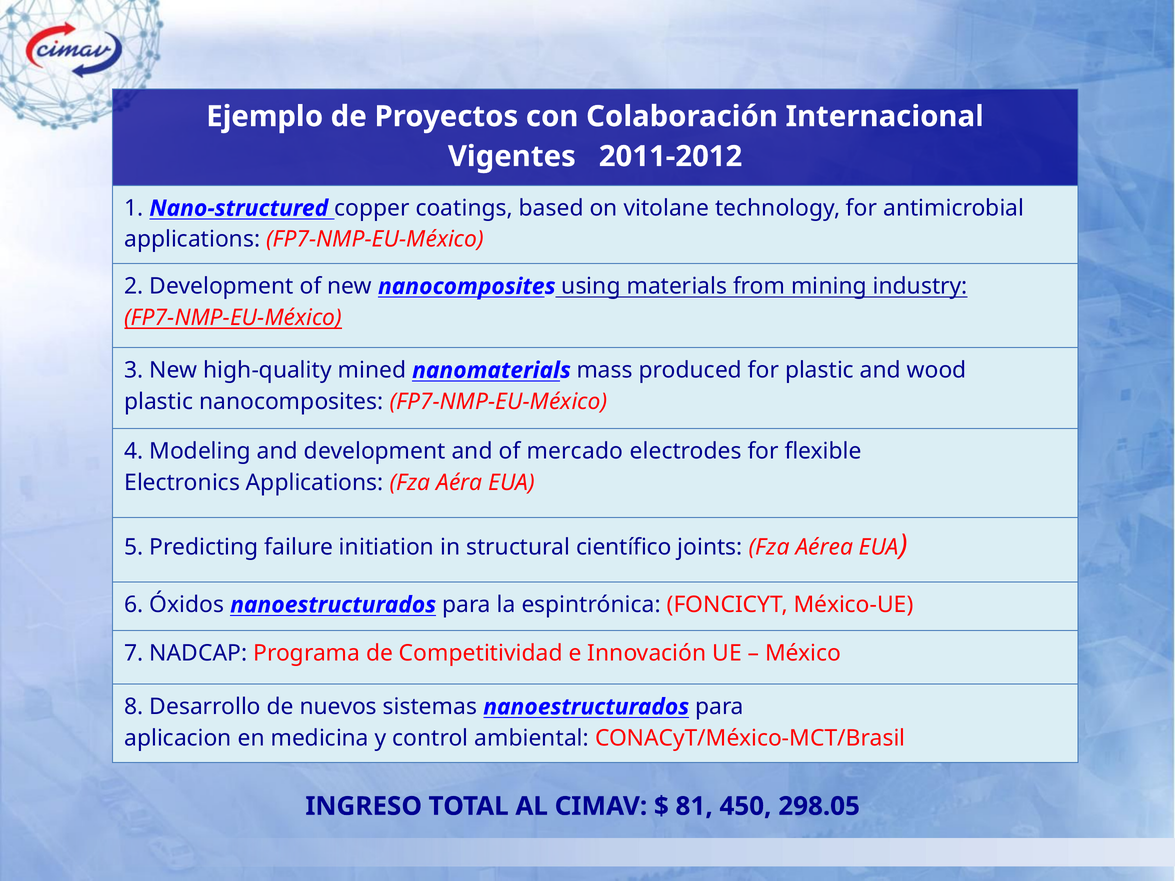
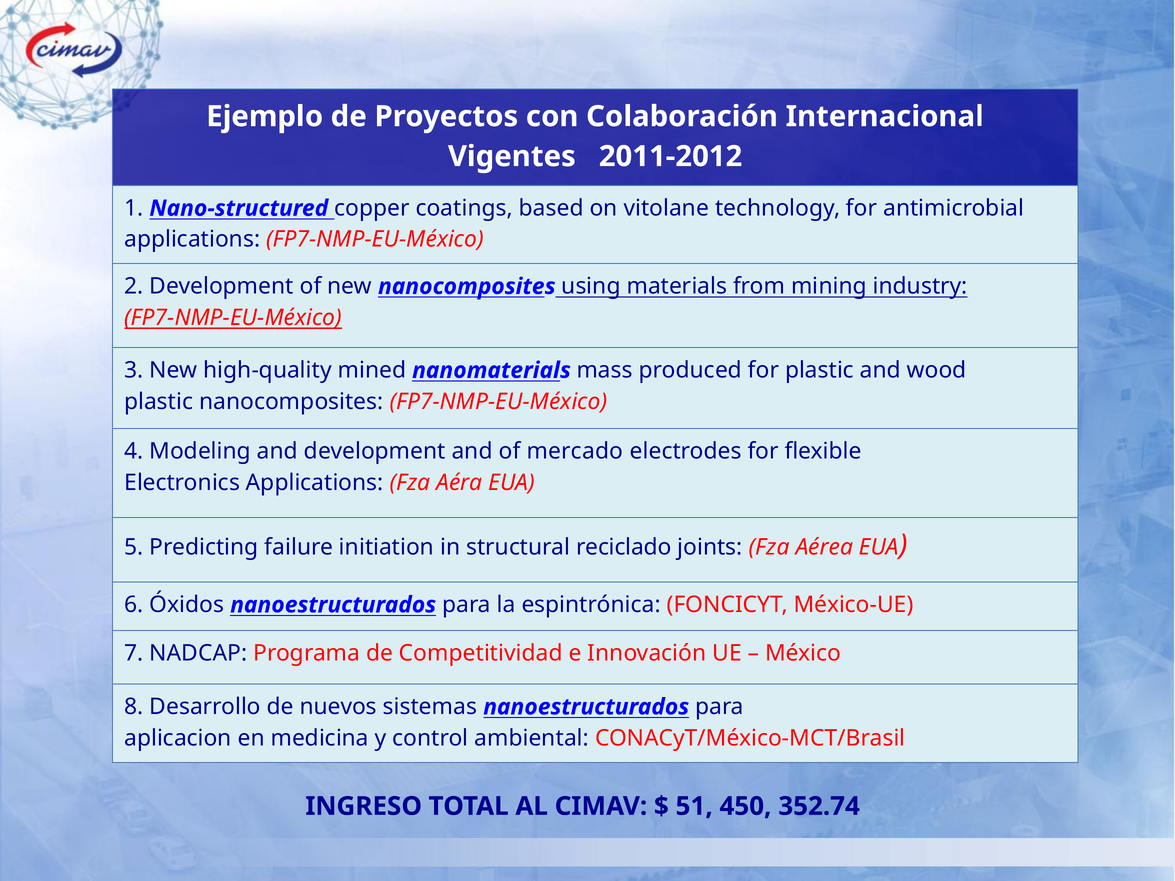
científico: científico -> reciclado (624, 547)
81: 81 -> 51 (694, 806)
298.05: 298.05 -> 352.74 (819, 806)
